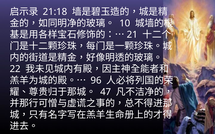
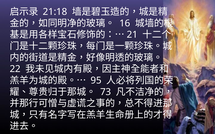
10: 10 -> 16 (125, 23)
96: 96 -> 95 (96, 81)
47: 47 -> 73 (106, 92)
